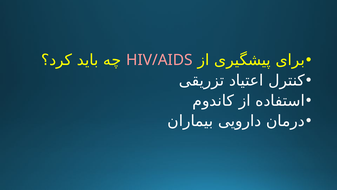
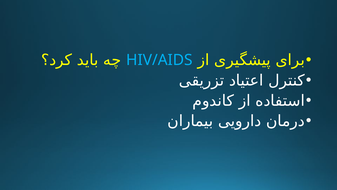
HIV/AIDS colour: pink -> light blue (159, 60)
